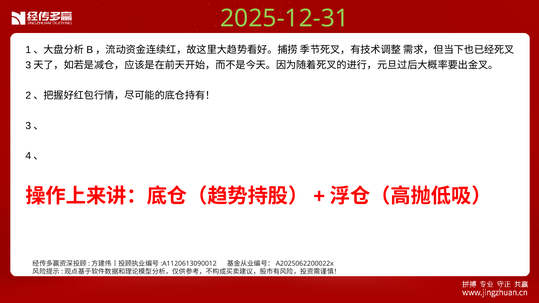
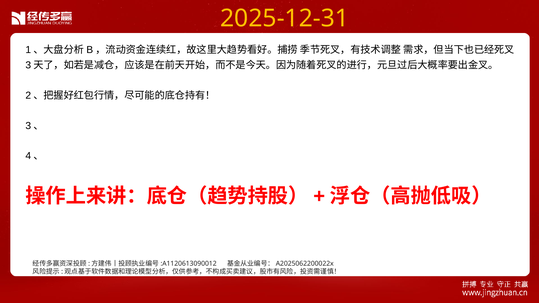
2025-12-31 colour: light green -> yellow (285, 19)
